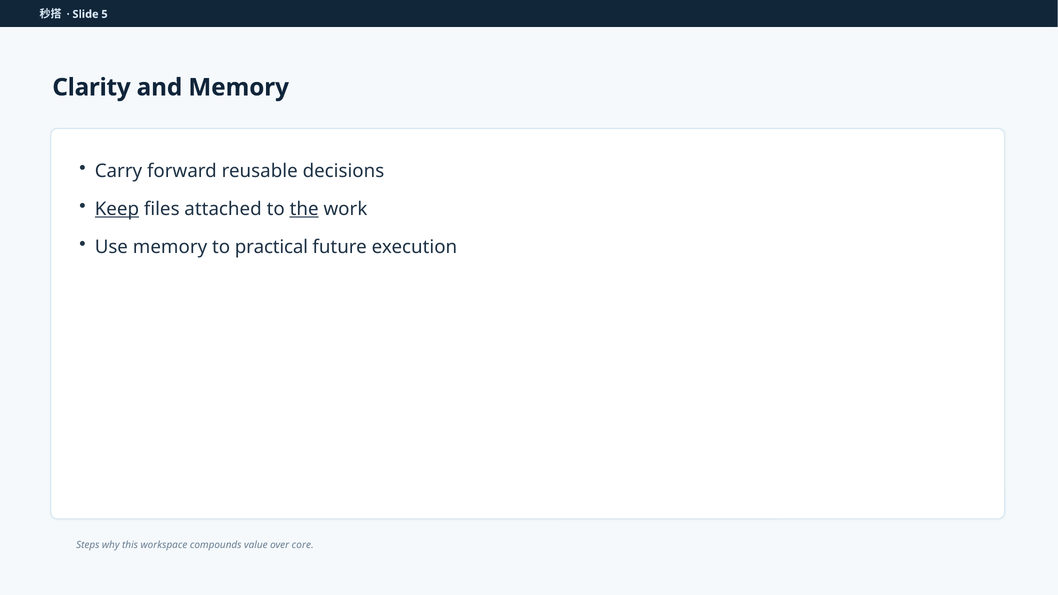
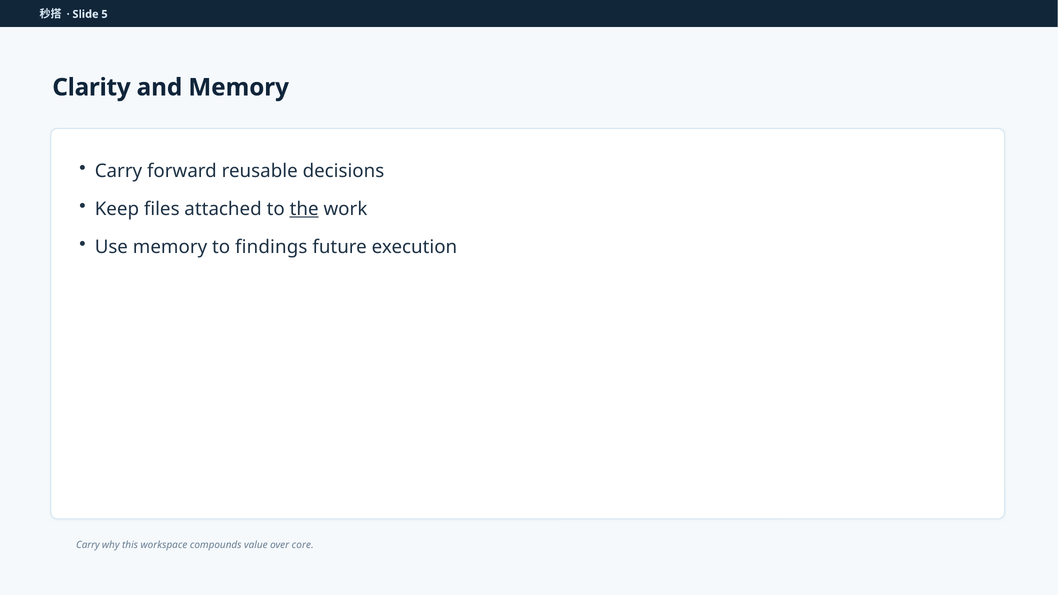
Keep underline: present -> none (117, 209)
practical: practical -> findings (271, 247)
Steps: Steps -> Carry (88, 545)
